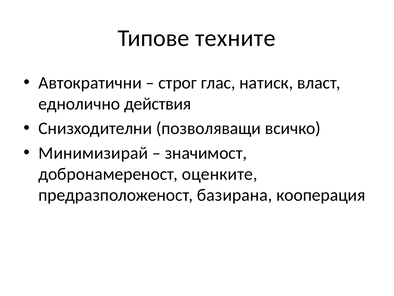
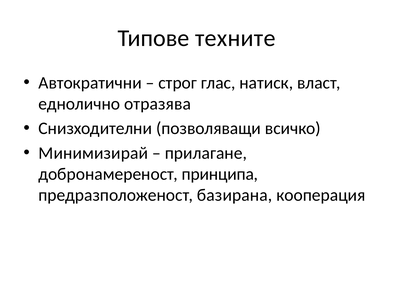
действия: действия -> отразява (158, 104)
значимост: значимост -> прилагане (206, 153)
оценките: оценките -> принципа (220, 174)
